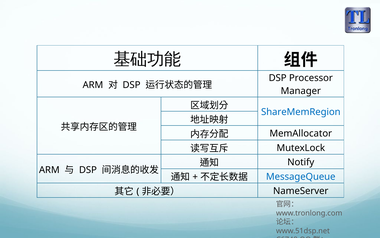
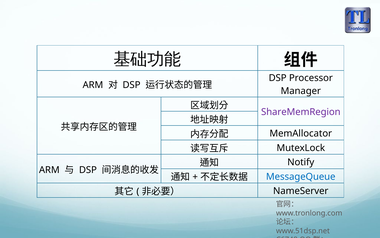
ShareMemRegion colour: blue -> purple (301, 112)
